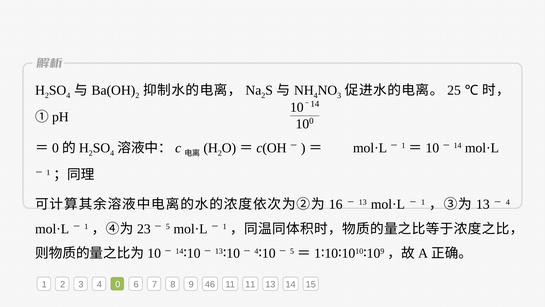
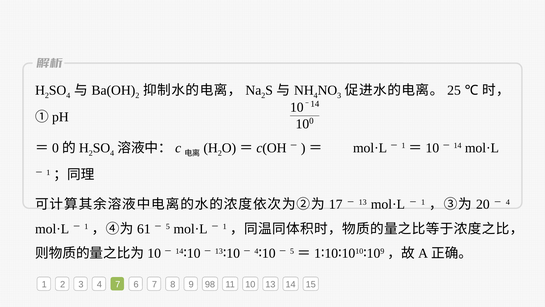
16: 16 -> 17 (336, 204)
13: 13 -> 20 (483, 204)
23: 23 -> 61 (144, 229)
4 0: 0 -> 7 (118, 284)
46: 46 -> 98 (210, 284)
11 11: 11 -> 10 (250, 284)
